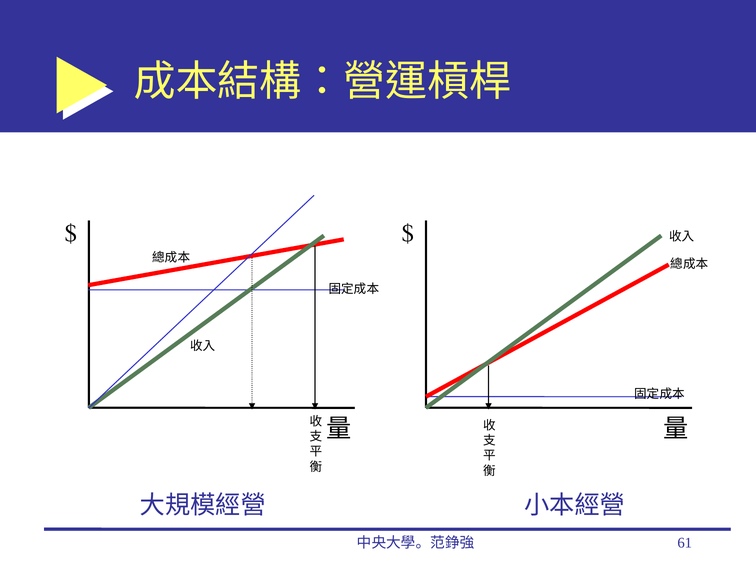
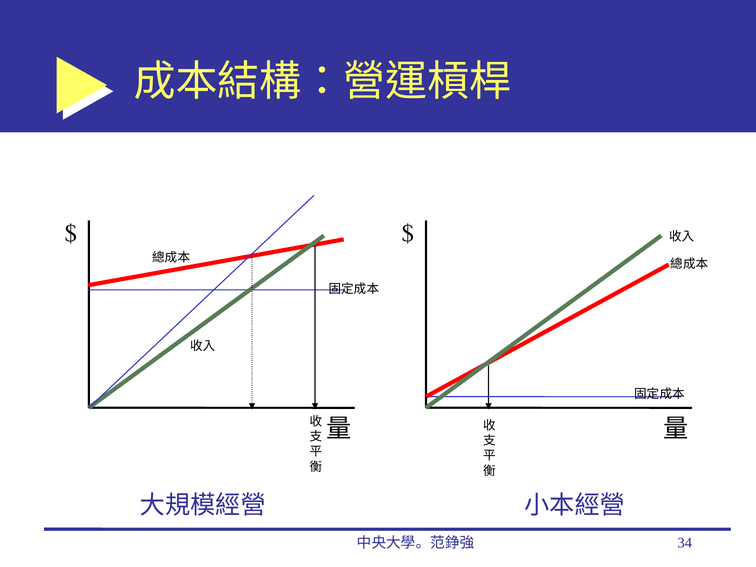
61: 61 -> 34 (685, 543)
